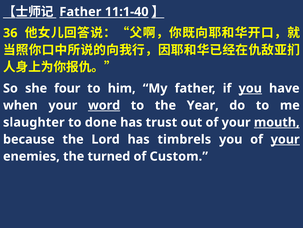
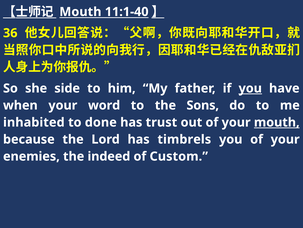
Father: Father -> Mouth (80, 12)
four: four -> side (67, 88)
word underline: present -> none (104, 105)
Year: Year -> Sons (203, 105)
slaughter: slaughter -> inhabited (34, 122)
your underline: present -> none (285, 139)
turned: turned -> indeed (109, 156)
